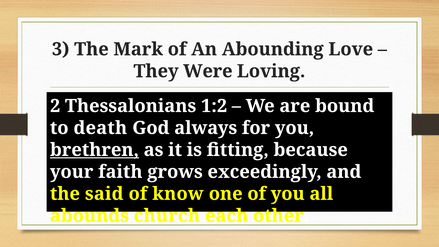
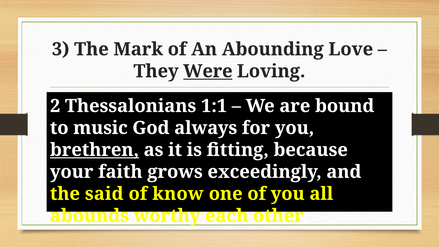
Were underline: none -> present (208, 71)
1:2: 1:2 -> 1:1 (214, 106)
death: death -> music (100, 128)
church: church -> worthy (167, 216)
